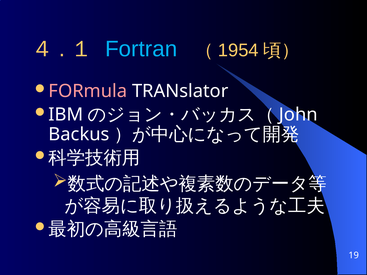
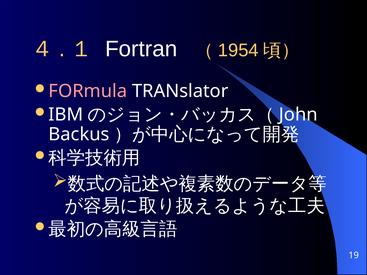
Fortran colour: light blue -> white (141, 49)
